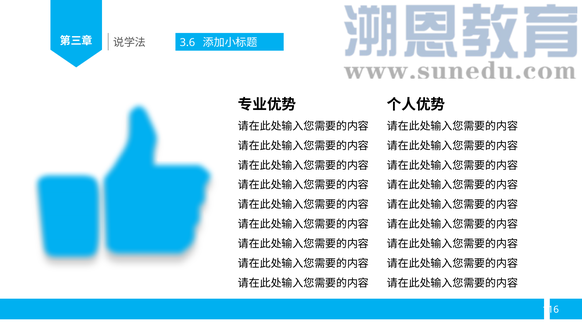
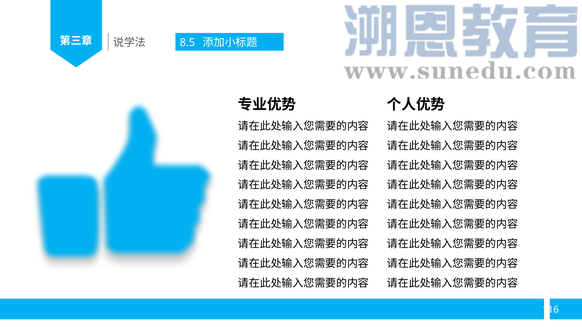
3.6: 3.6 -> 8.5 (187, 43)
